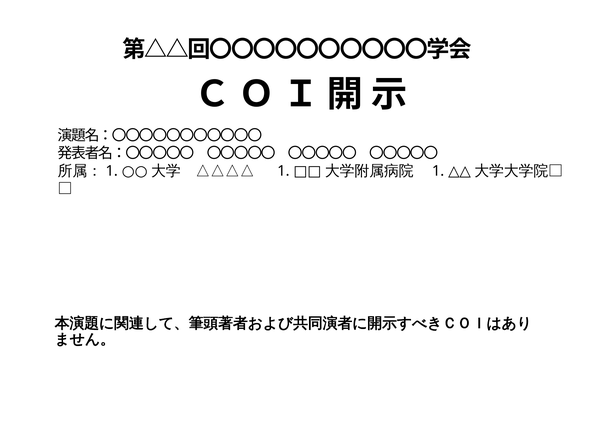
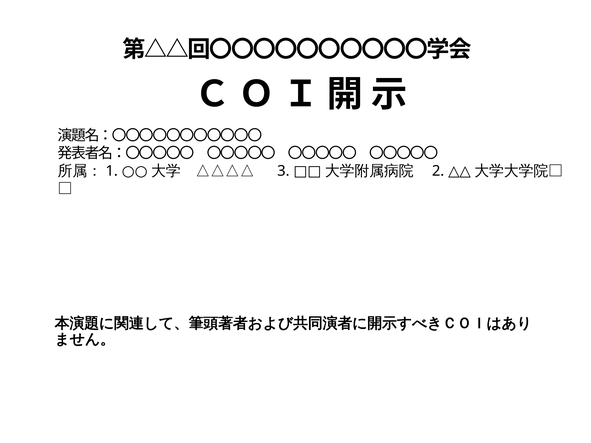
1: 1 -> 3 (283, 171)
1: 1 -> 2 (438, 171)
